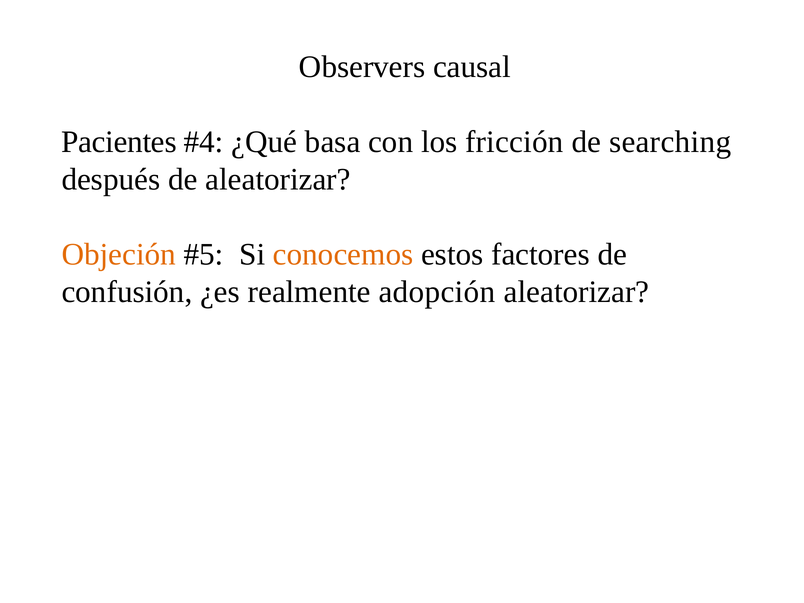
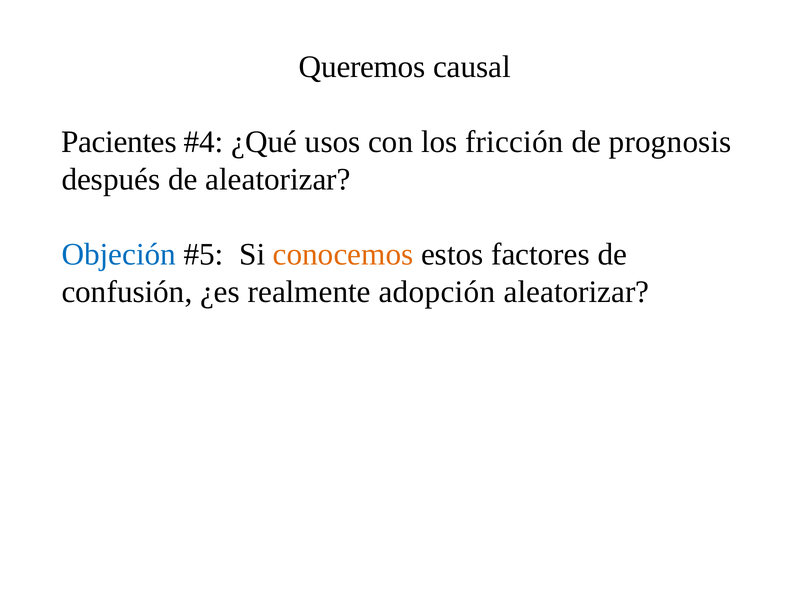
Observers: Observers -> Queremos (362, 67)
basa: basa -> usos (333, 142)
searching: searching -> prognosis (670, 142)
Objeción colour: orange -> blue (119, 254)
